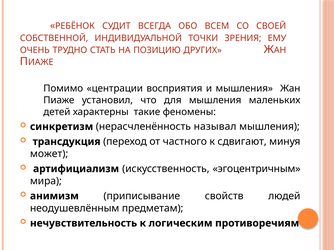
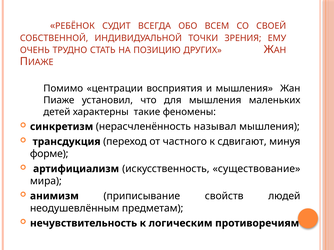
может: может -> форме (49, 154)
эгоцентричным: эгоцентричным -> существование (256, 169)
